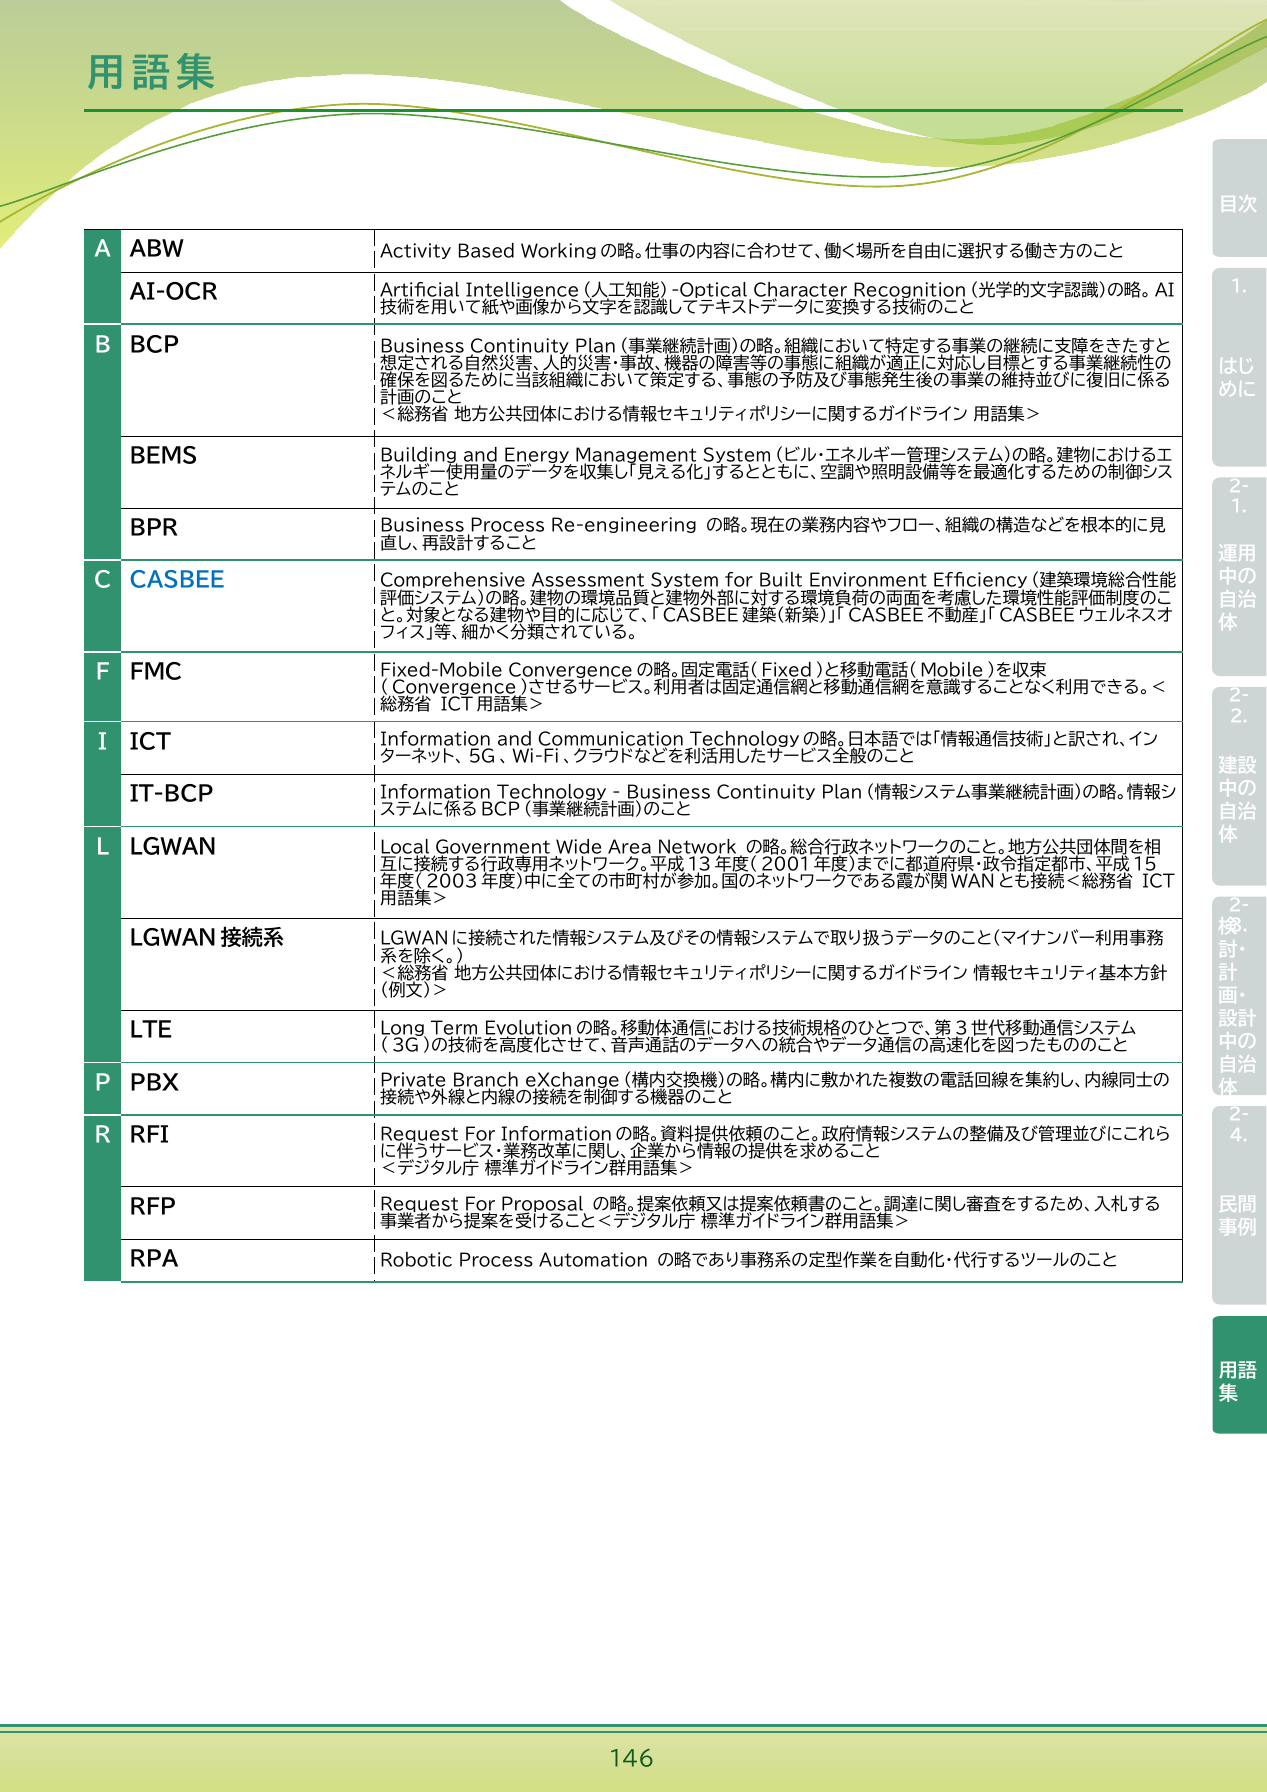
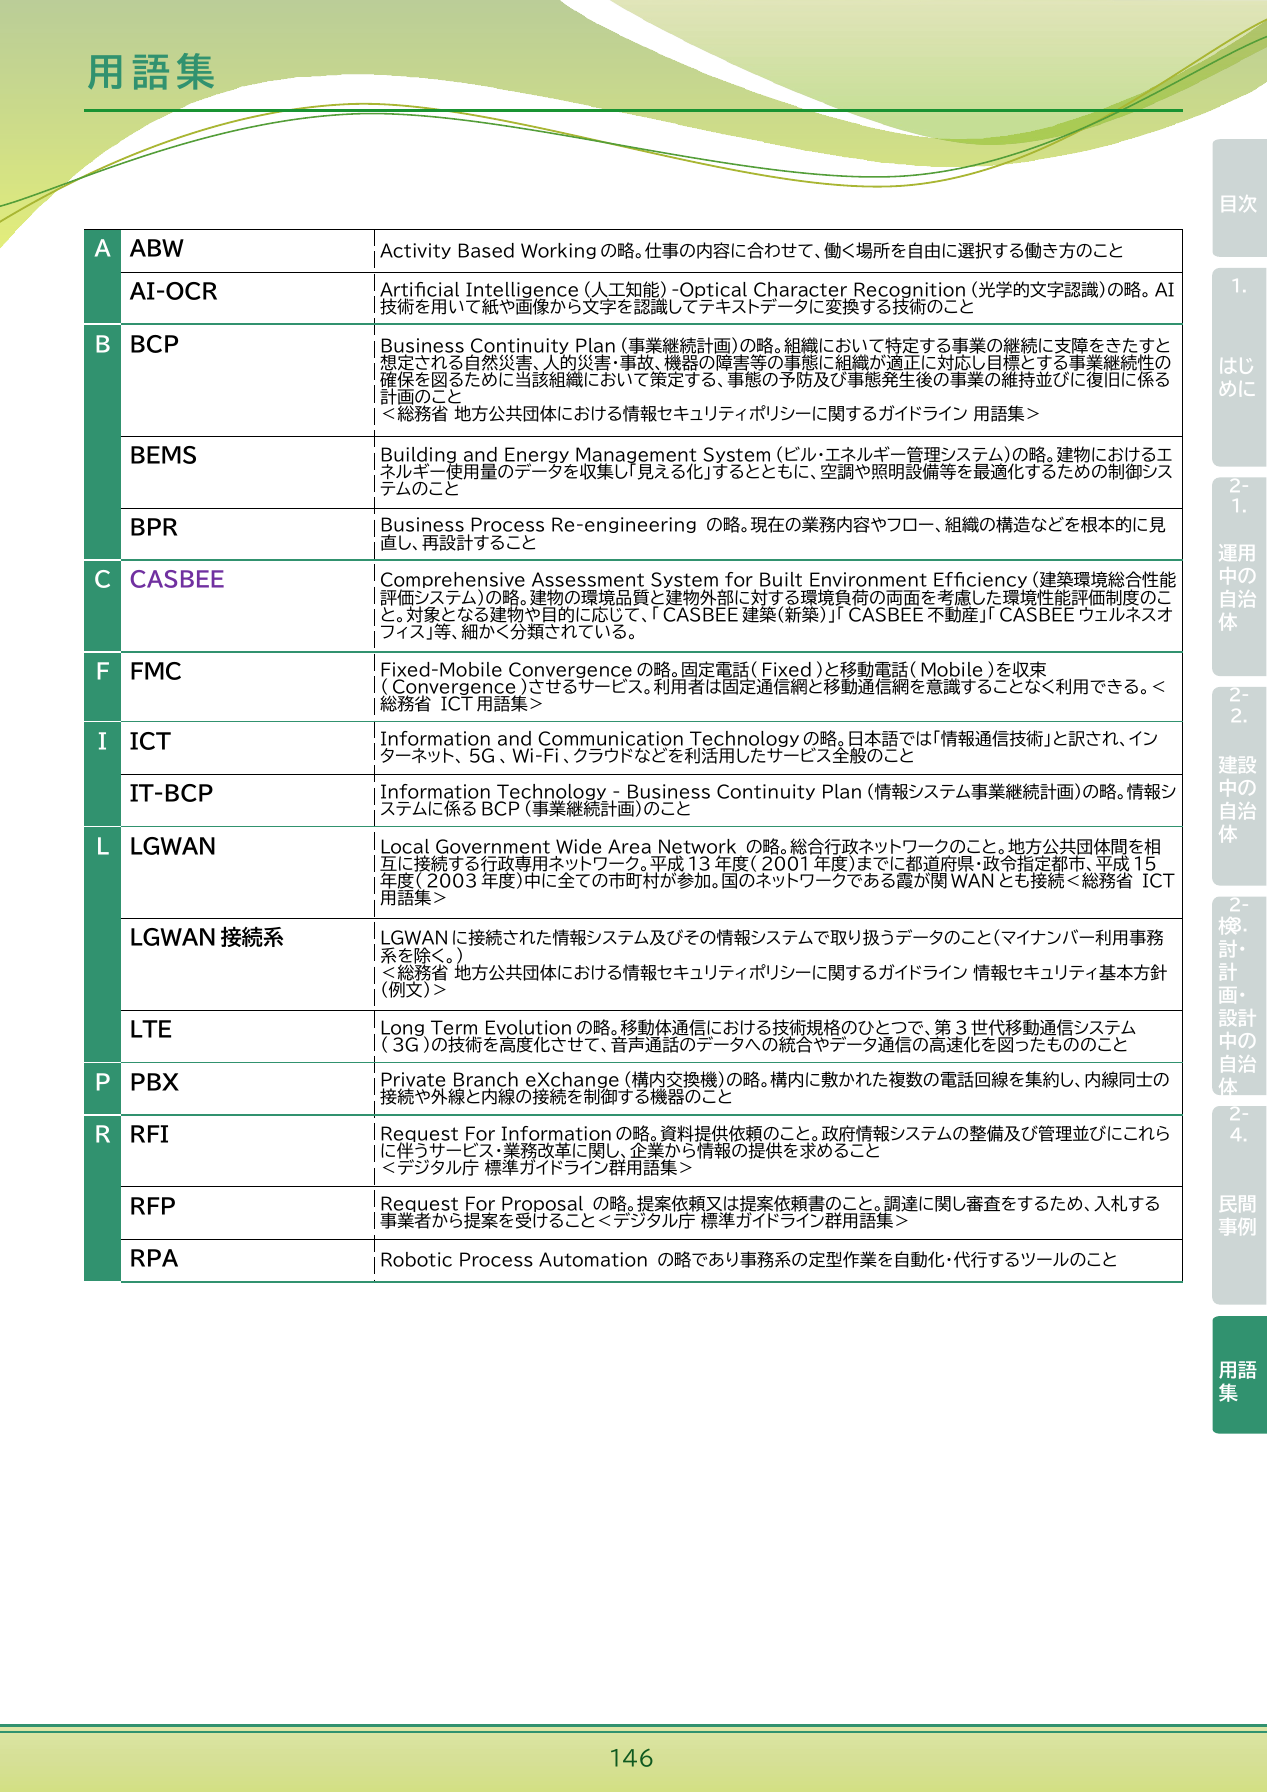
CASBEE colour: blue -> purple (177, 581)
